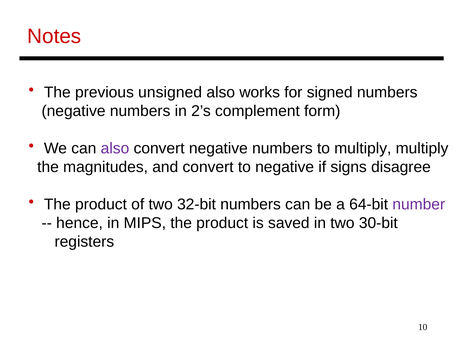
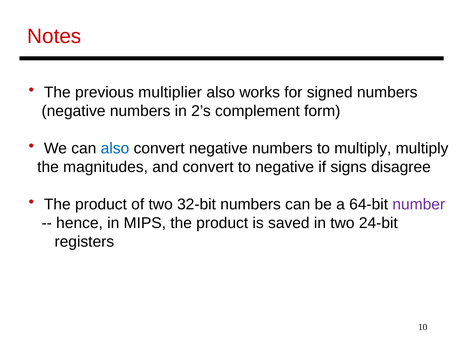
unsigned: unsigned -> multiplier (170, 93)
also colour: purple -> blue (115, 149)
30-bit: 30-bit -> 24-bit (378, 223)
